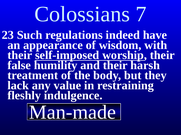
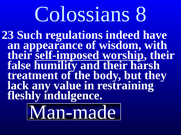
7: 7 -> 8 (141, 14)
